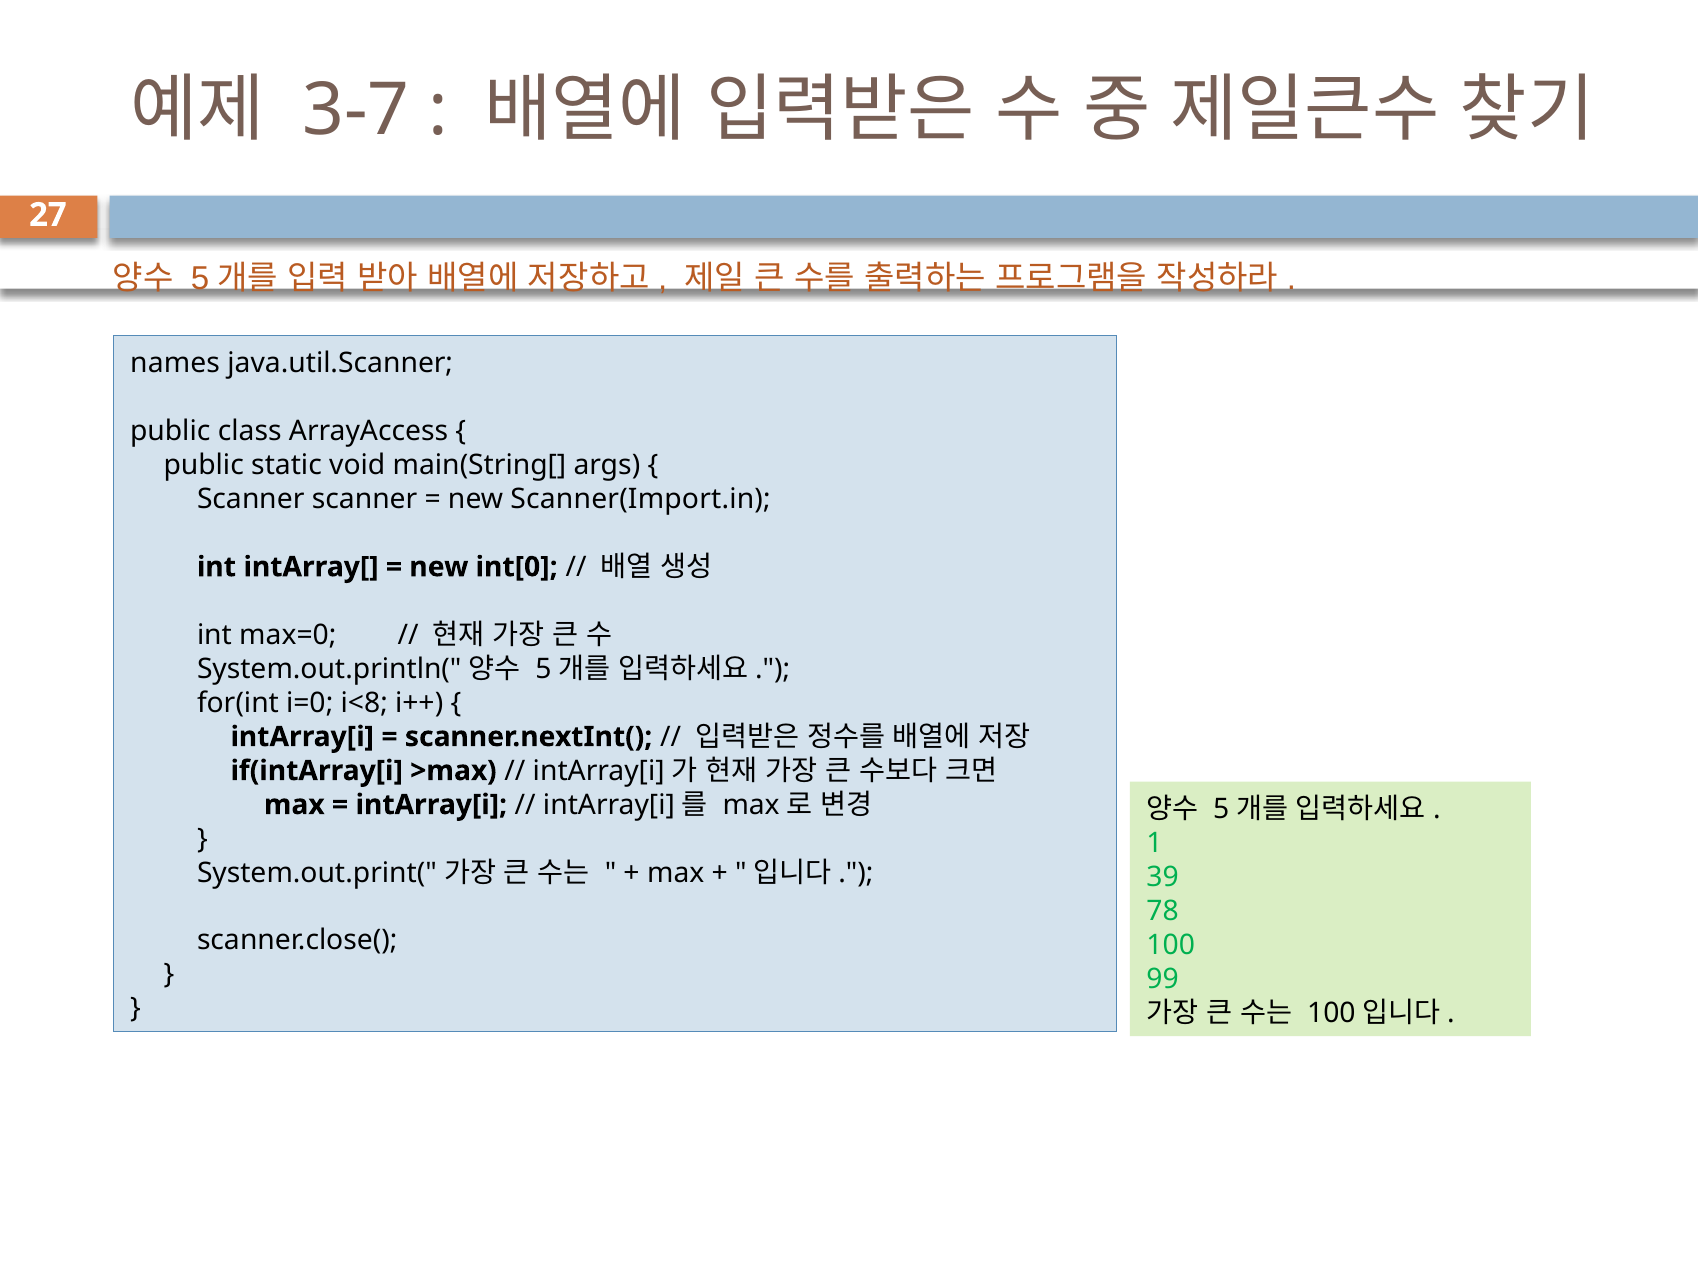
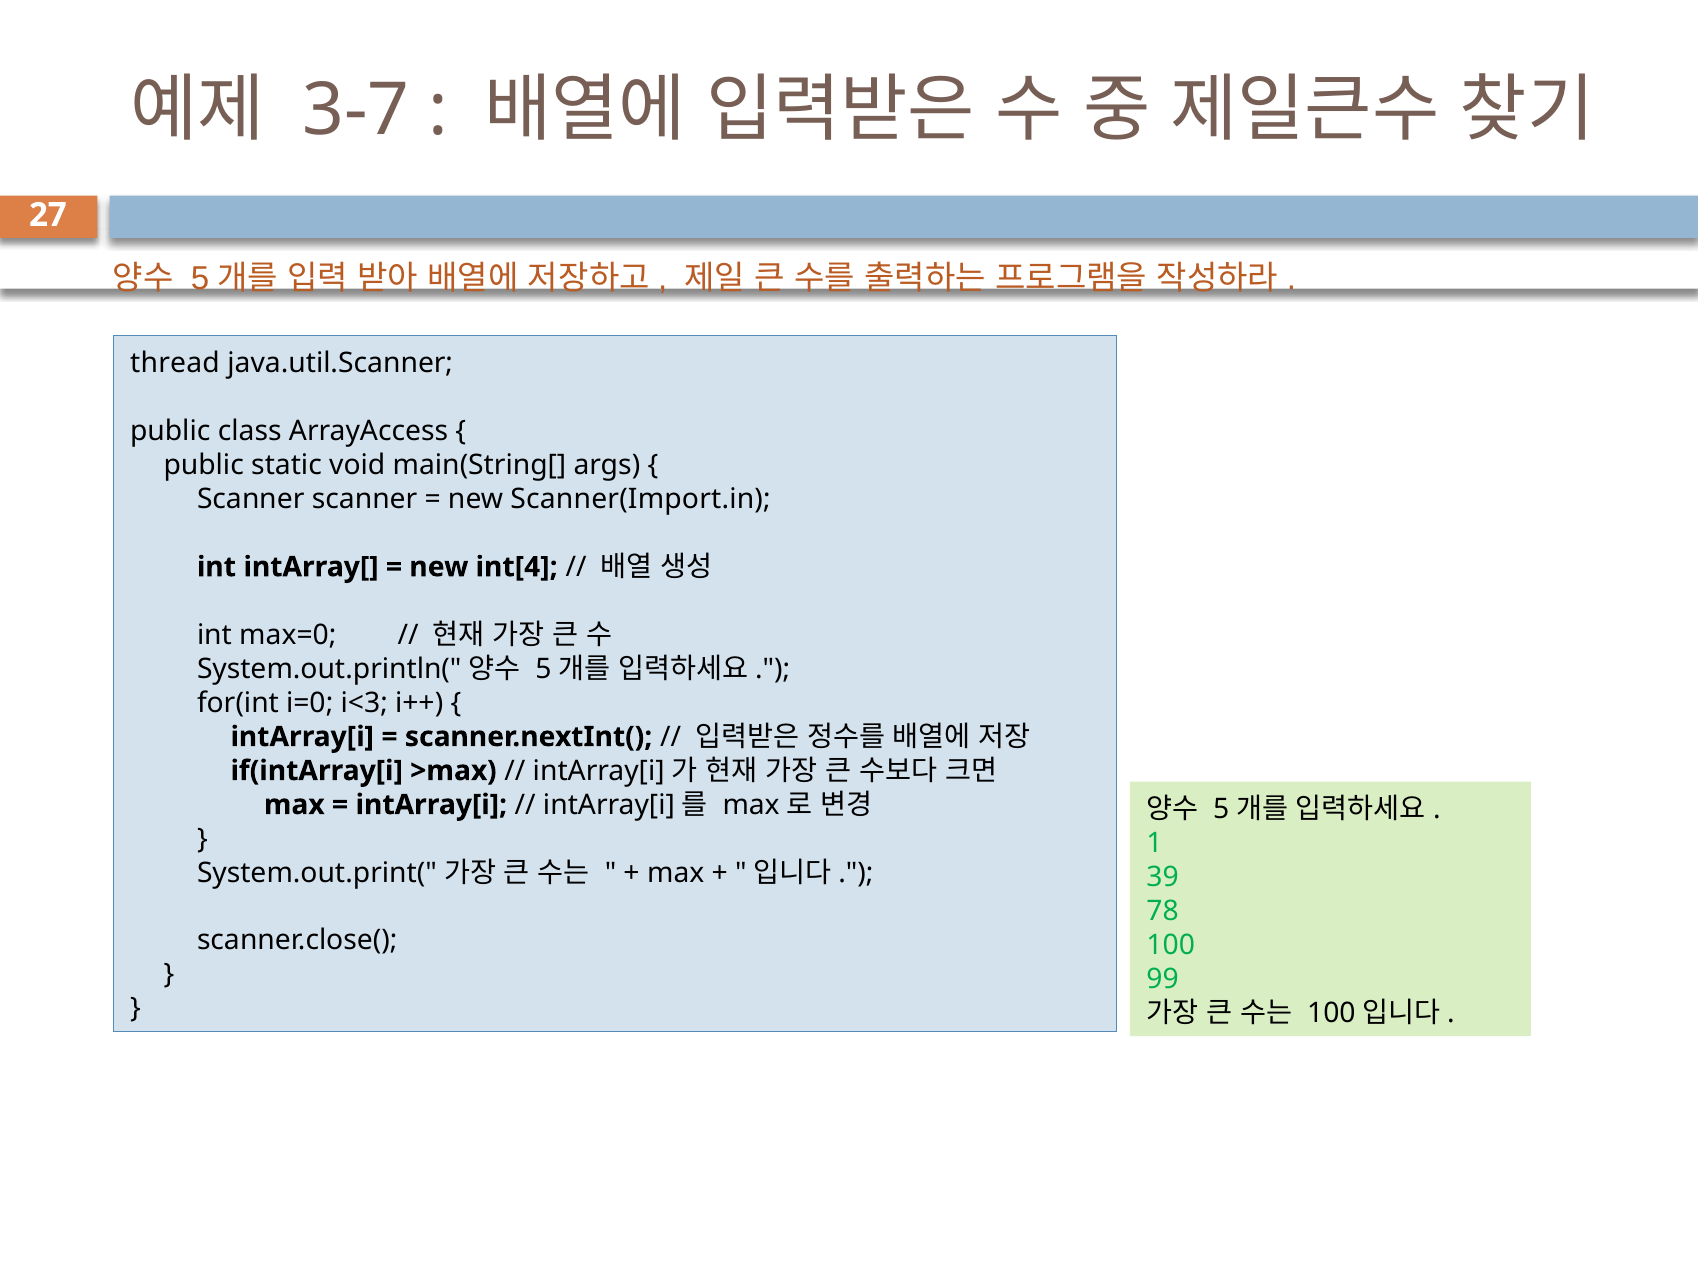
names: names -> thread (175, 363)
int[0: int[0 -> int[4 (517, 567)
i<8: i<8 -> i<3 (364, 703)
